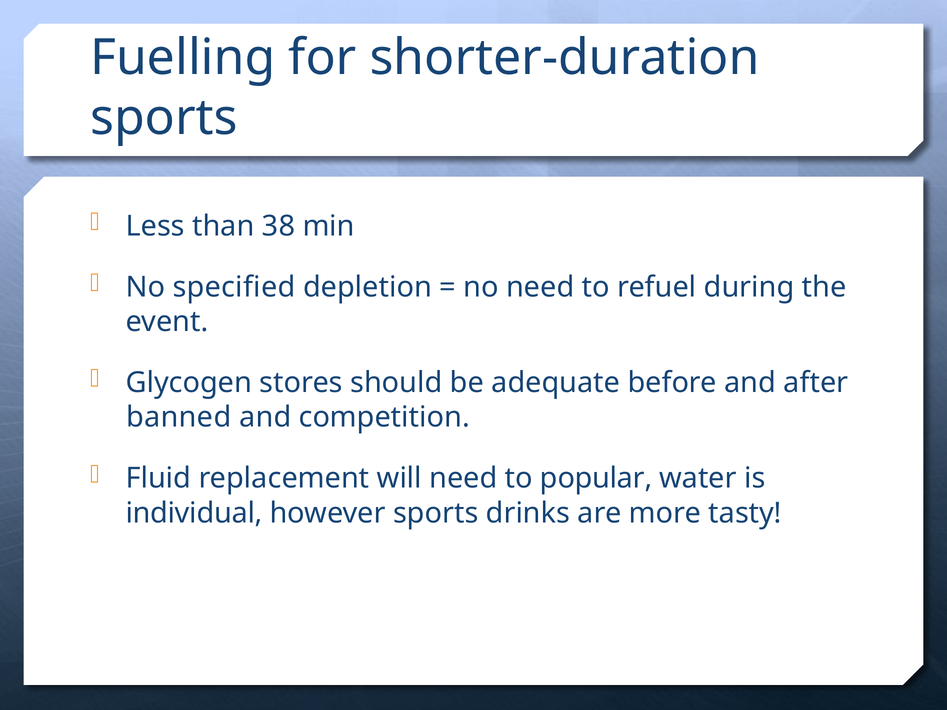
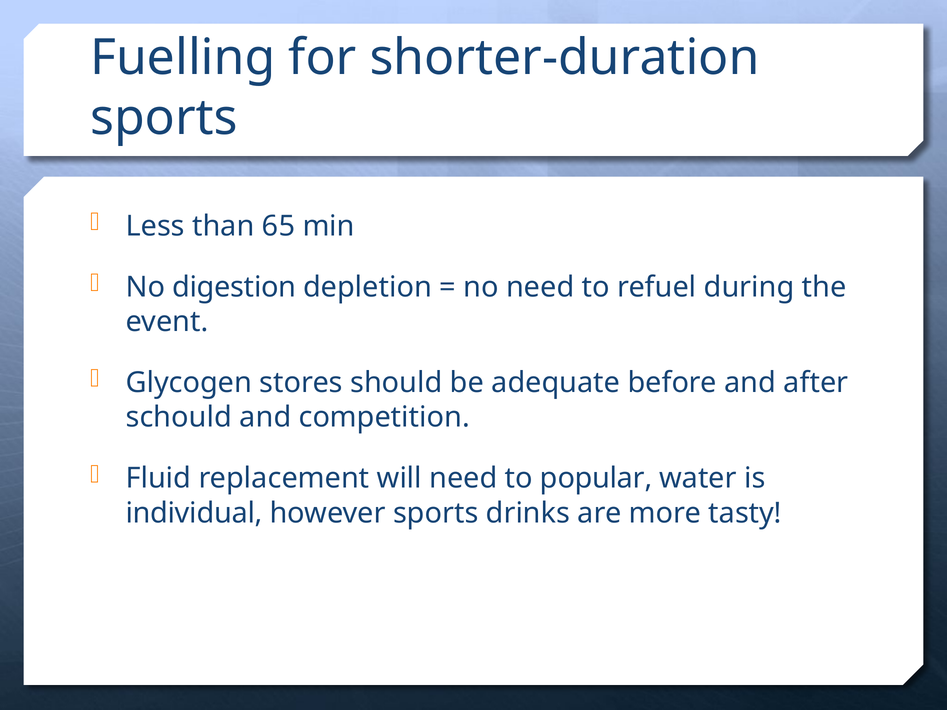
38: 38 -> 65 (279, 226)
specified: specified -> digestion (234, 287)
banned: banned -> schould (179, 418)
